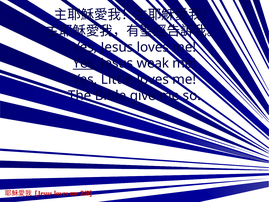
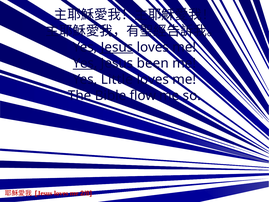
Jesus underline: none -> present (117, 47)
weak: weak -> been (153, 63)
give: give -> flow (143, 96)
